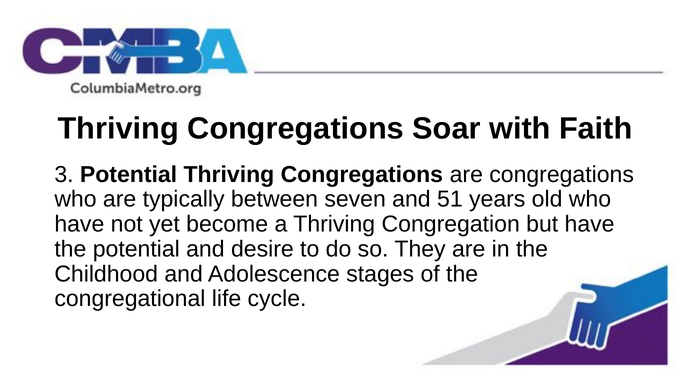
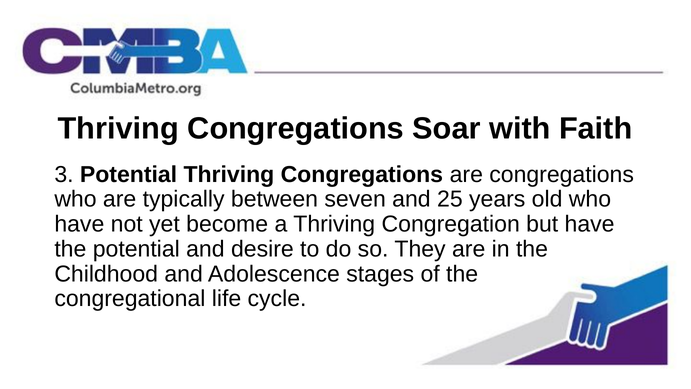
51: 51 -> 25 (450, 199)
